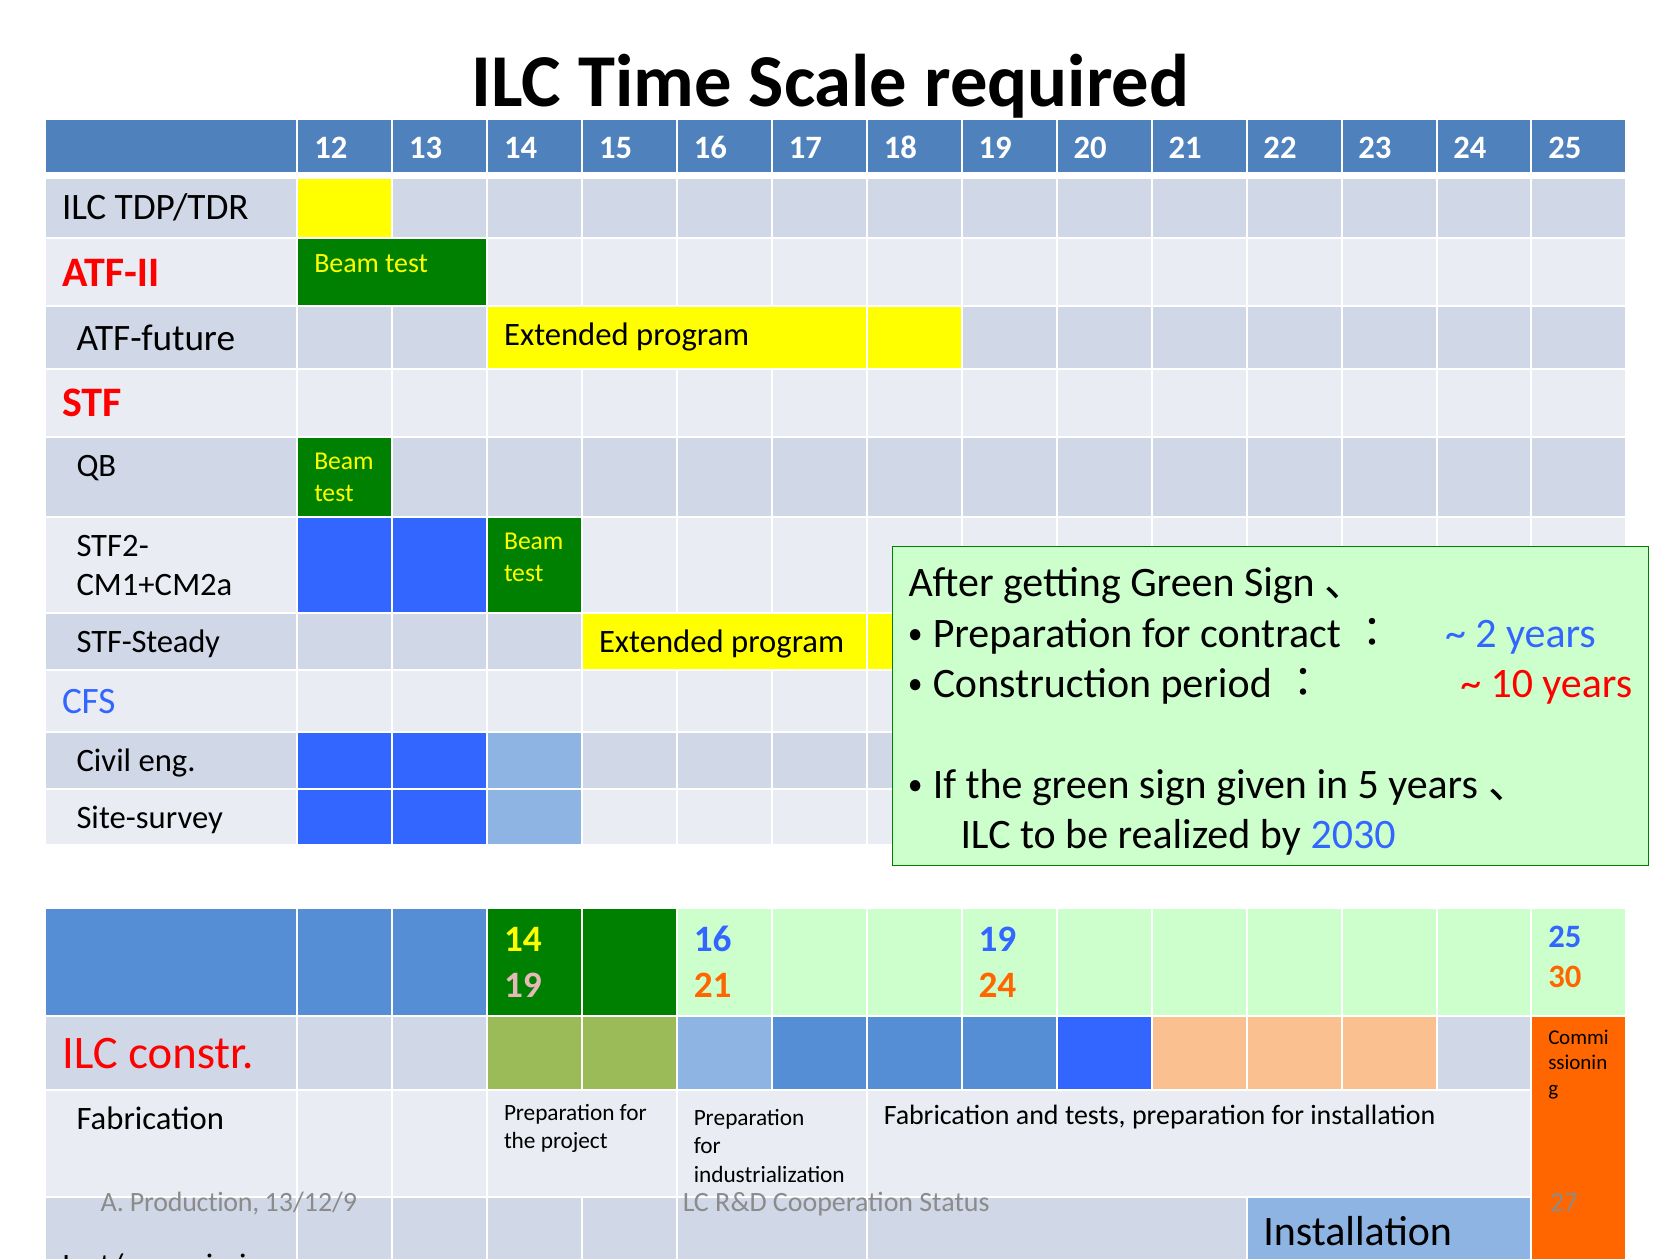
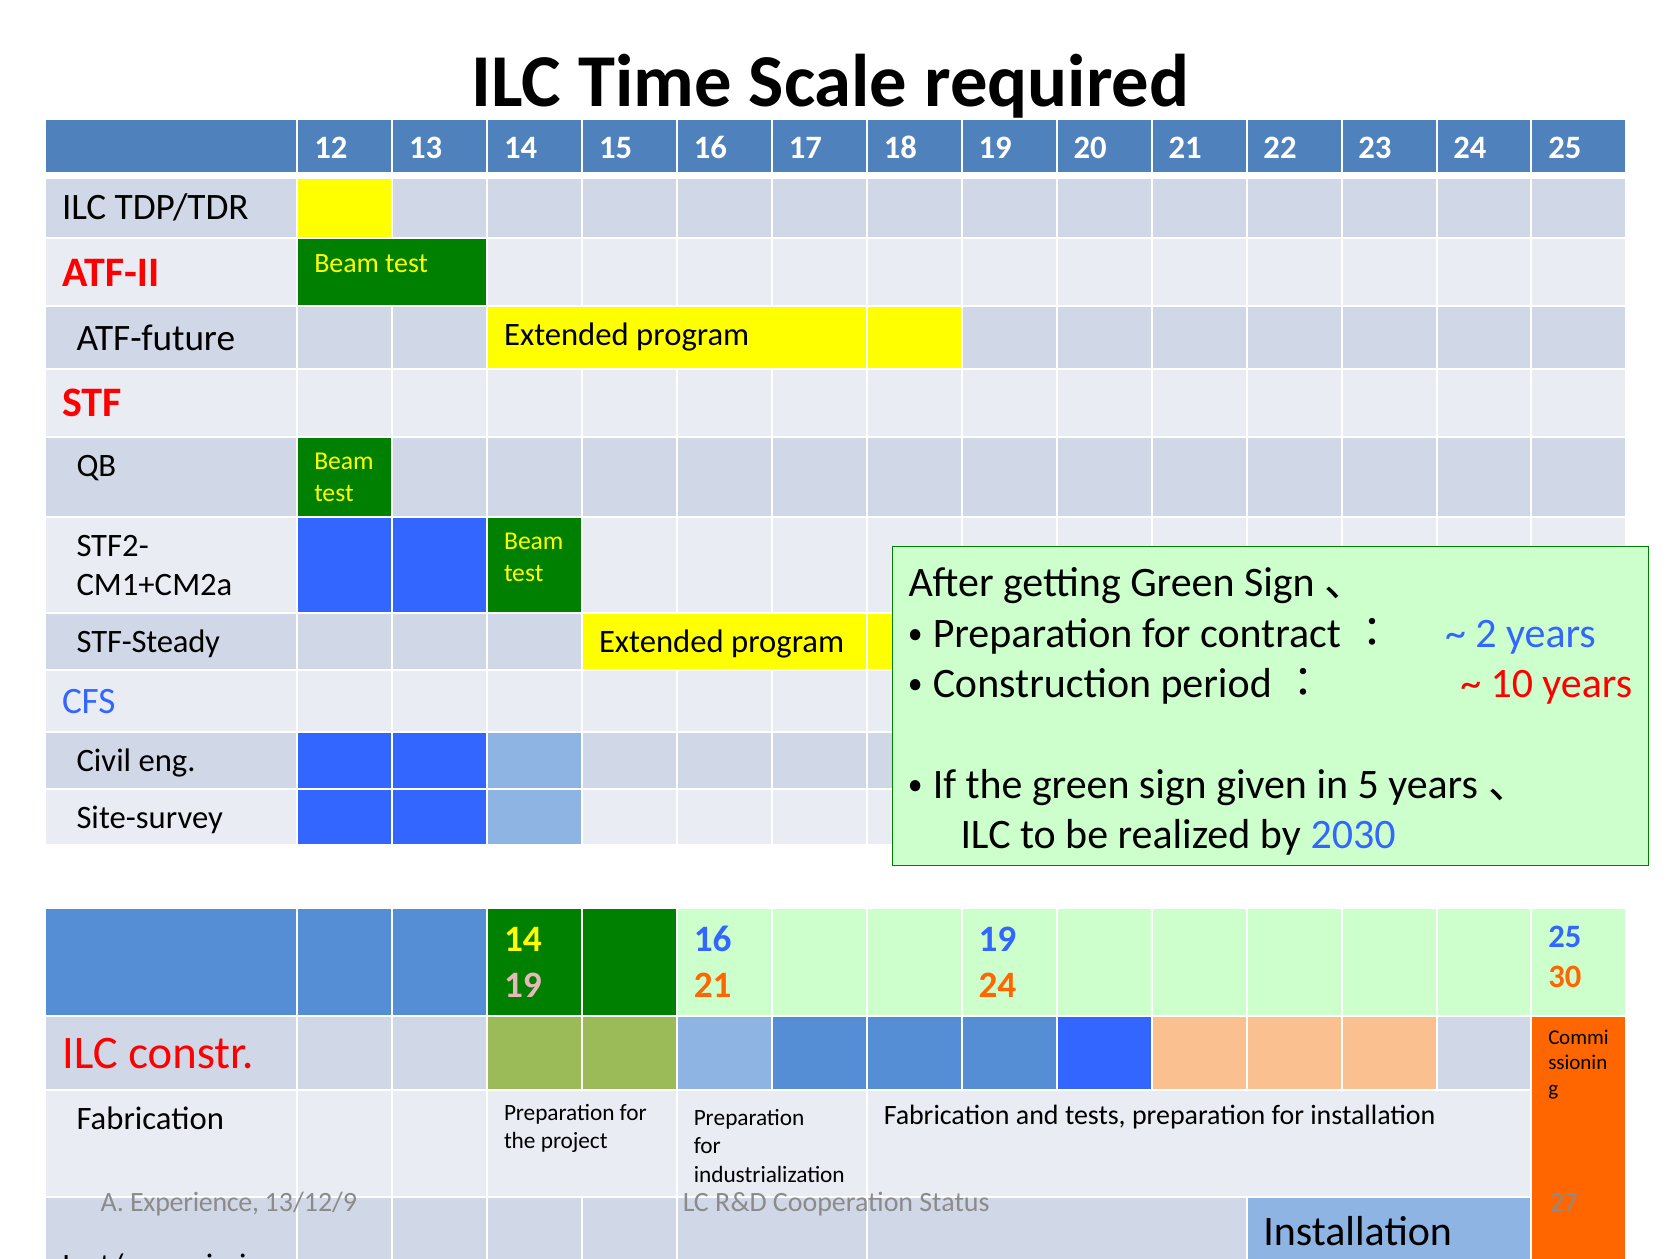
Production: Production -> Experience (195, 1203)
